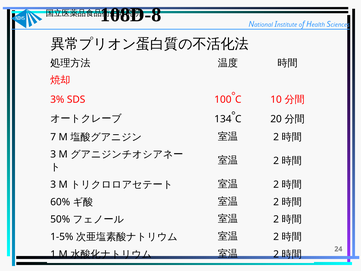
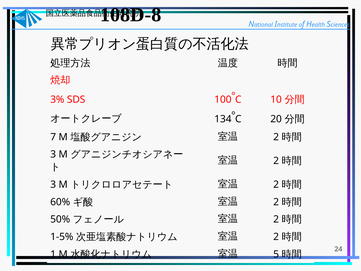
2: 2 -> 5 (276, 254)
